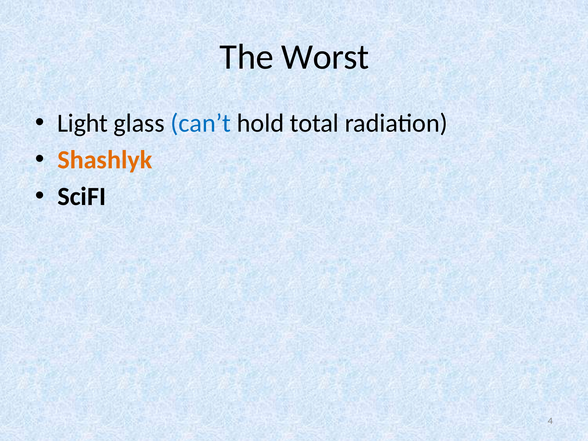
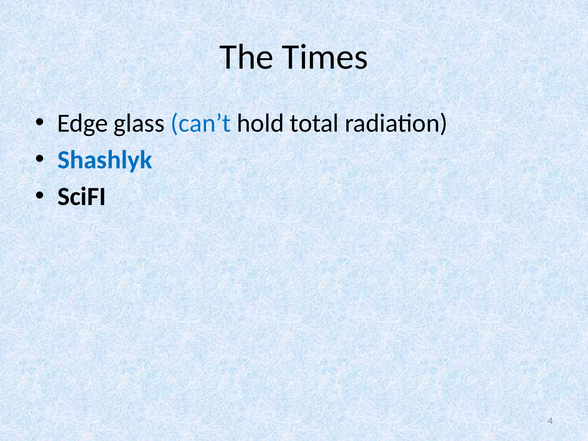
Worst: Worst -> Times (325, 57)
Light: Light -> Edge (83, 123)
Shashlyk colour: orange -> blue (105, 160)
